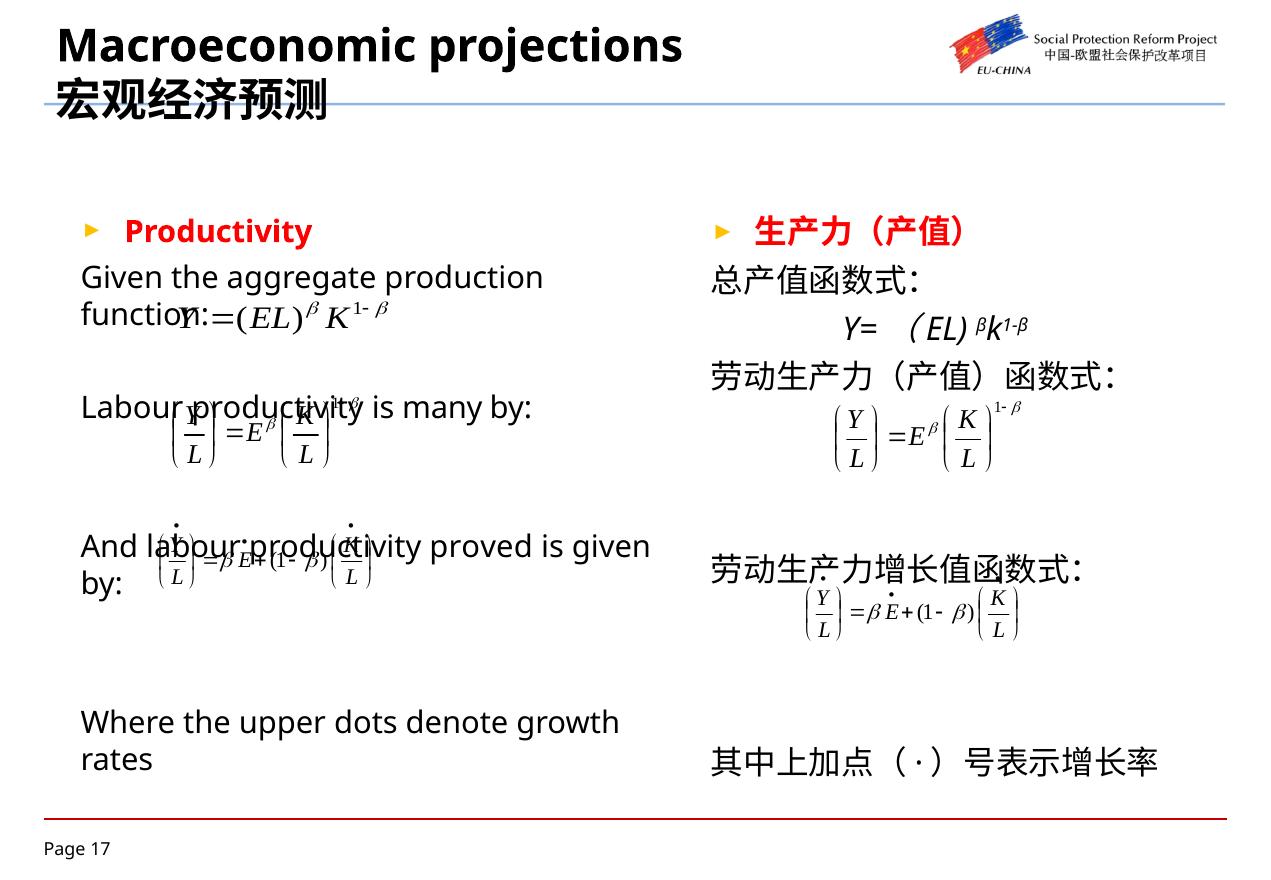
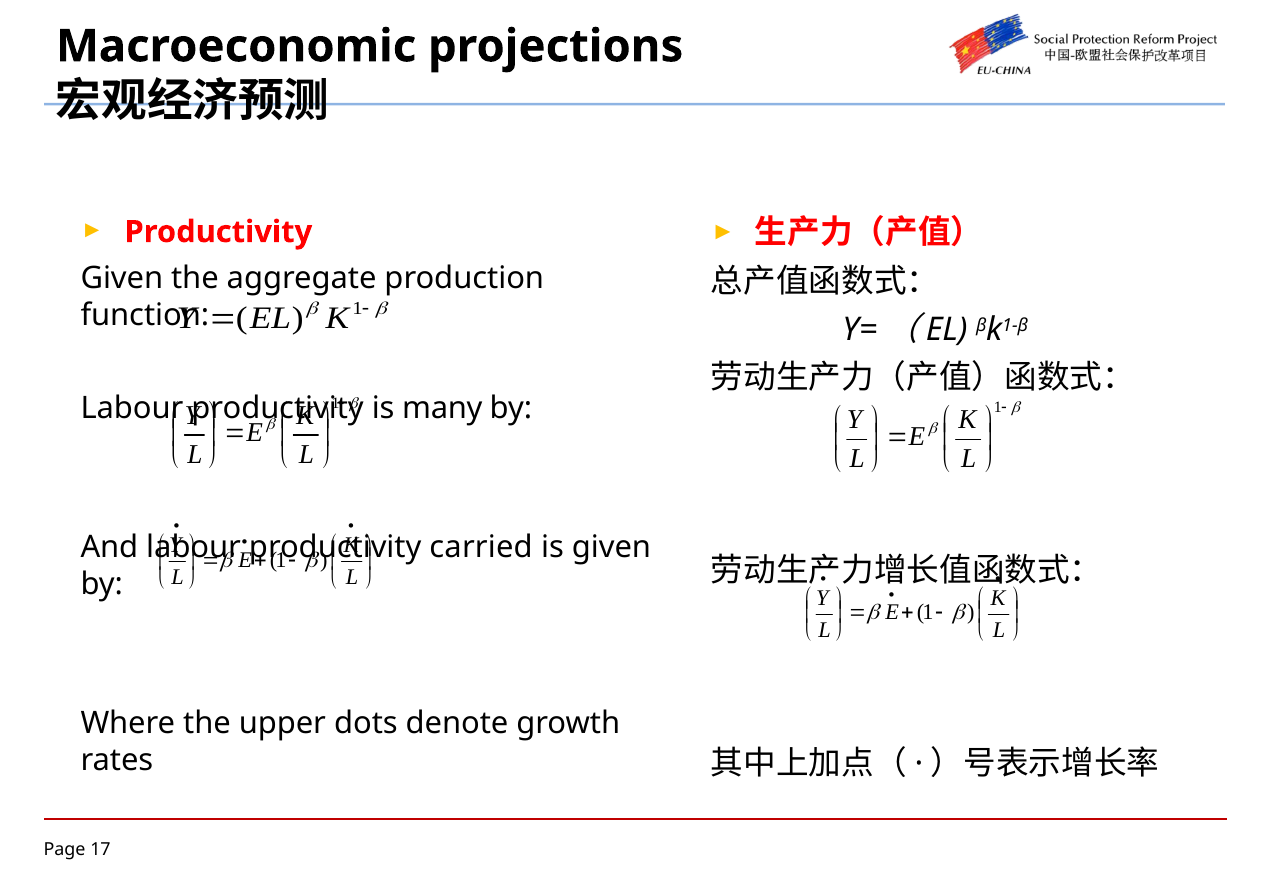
proved: proved -> carried (481, 547)
